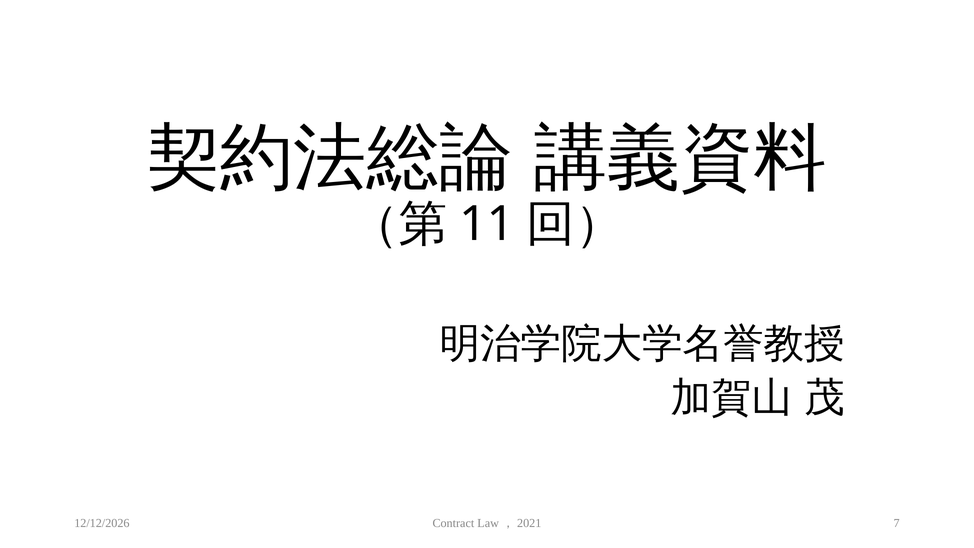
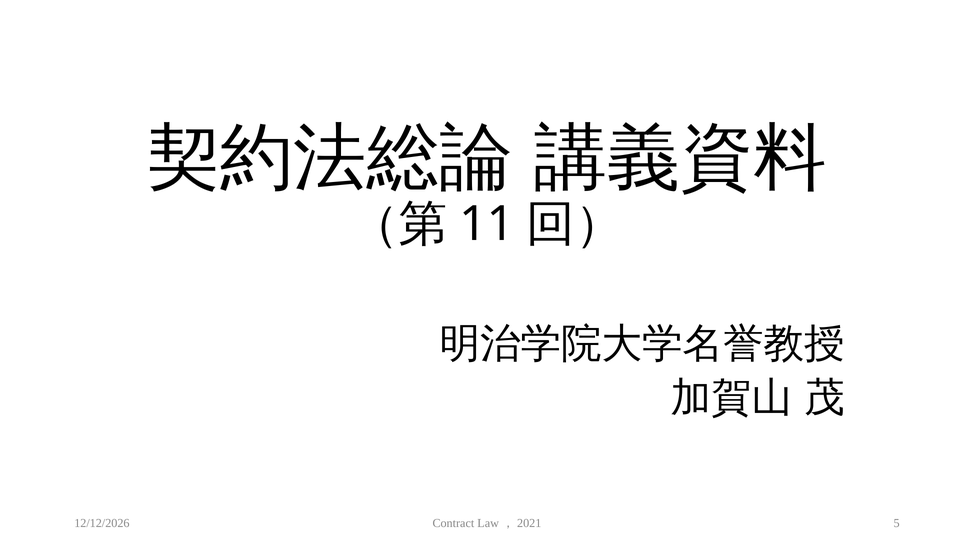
7: 7 -> 5 (897, 523)
